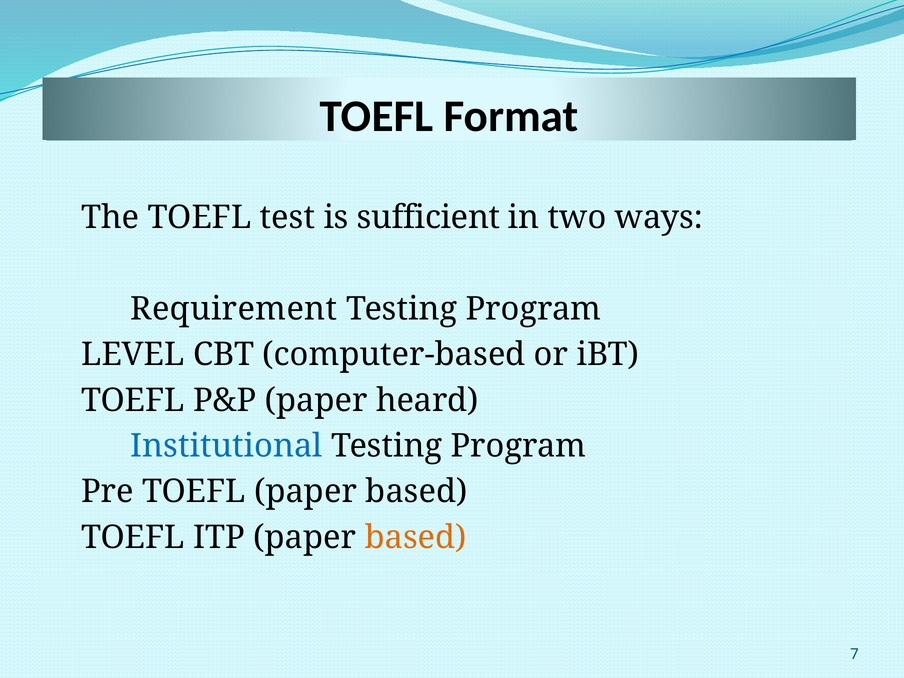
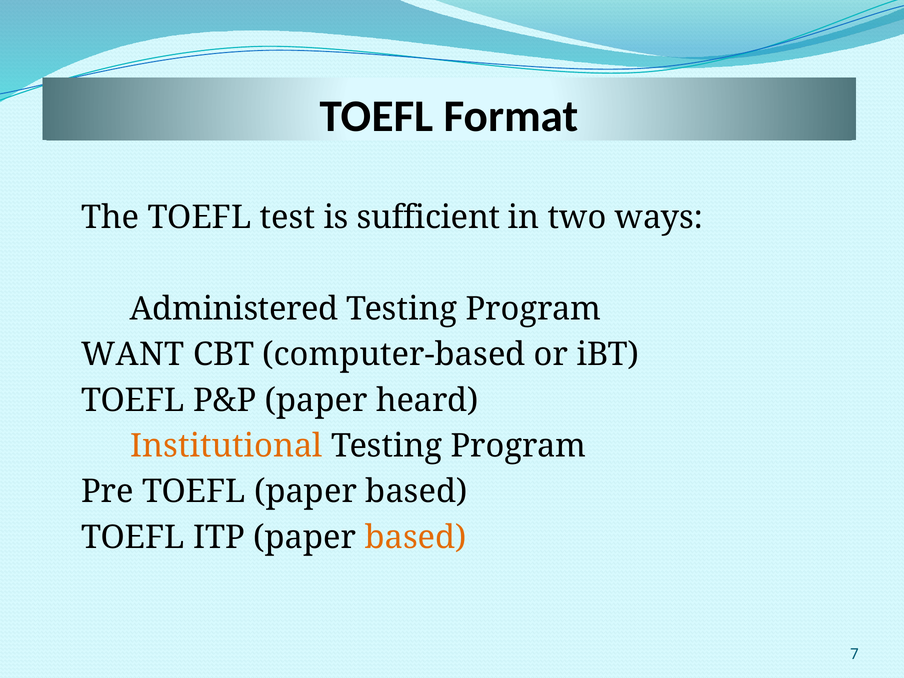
Requirement: Requirement -> Administered (234, 309)
LEVEL: LEVEL -> WANT (133, 355)
Institutional colour: blue -> orange (226, 446)
